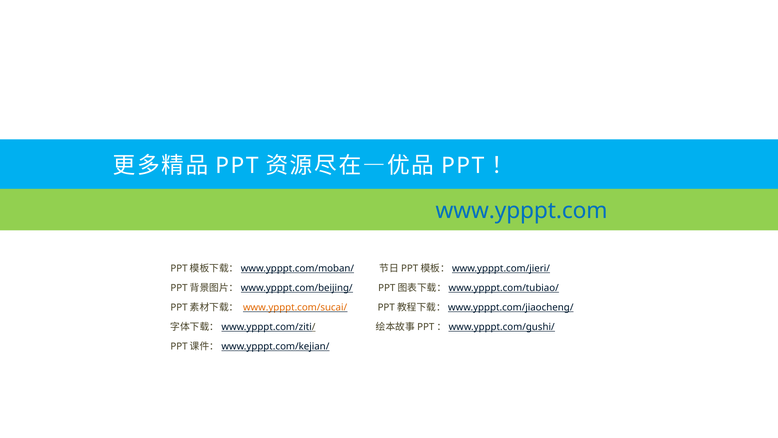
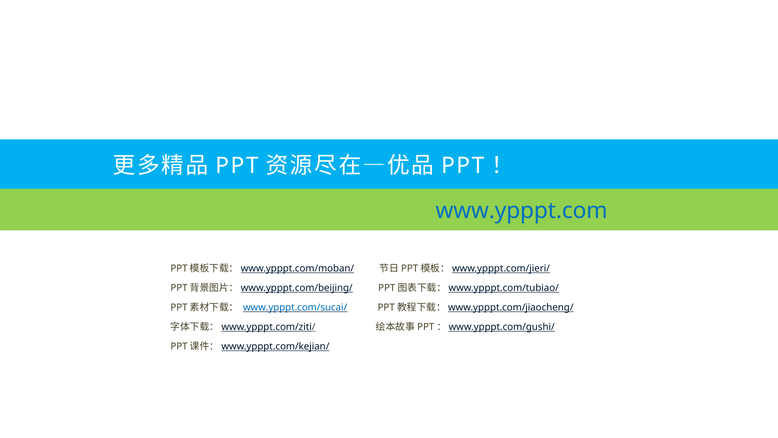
www.ypppt.com/sucai/ colour: orange -> blue (295, 307)
